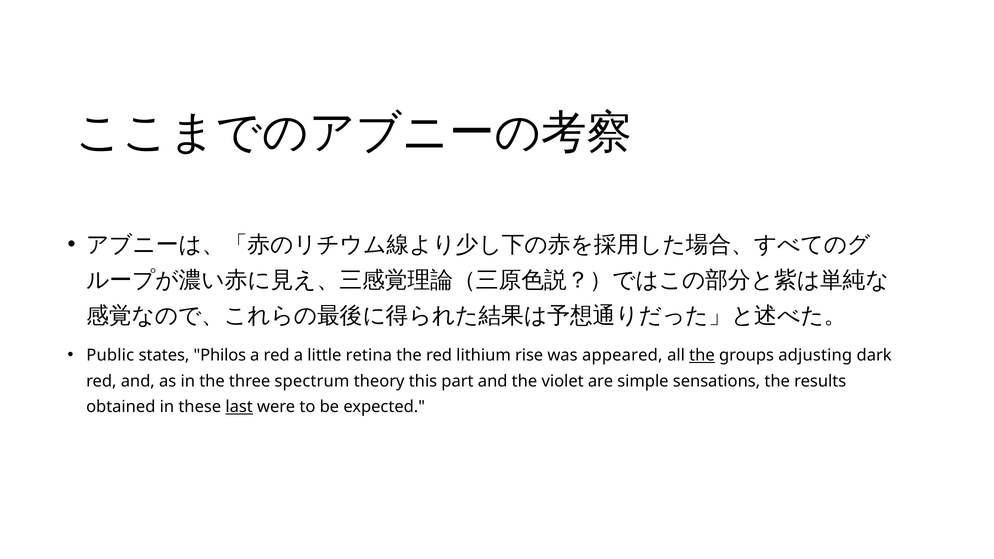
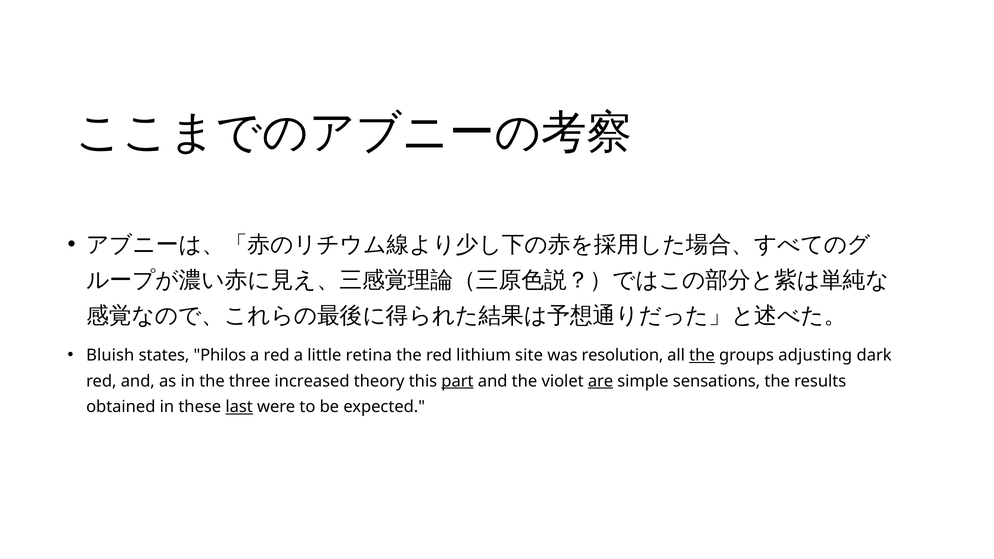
Public: Public -> Bluish (110, 355)
rise: rise -> site (529, 355)
appeared: appeared -> resolution (622, 355)
spectrum: spectrum -> increased (312, 381)
part underline: none -> present (457, 381)
are underline: none -> present (601, 381)
